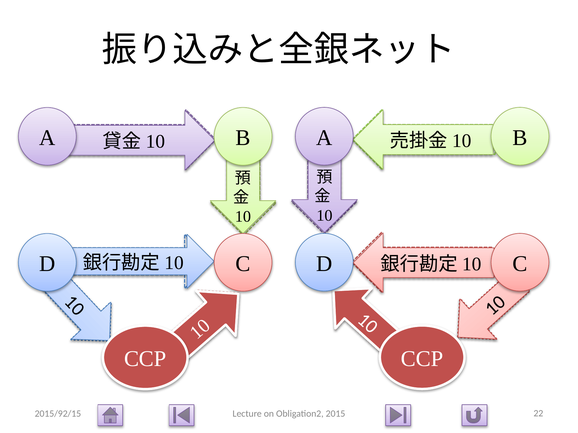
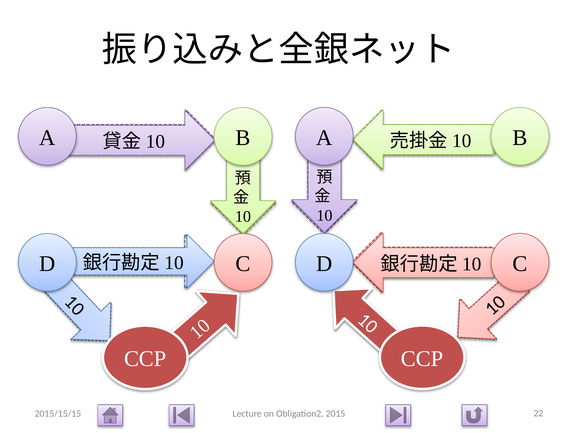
2015/92/15: 2015/92/15 -> 2015/15/15 (58, 414)
